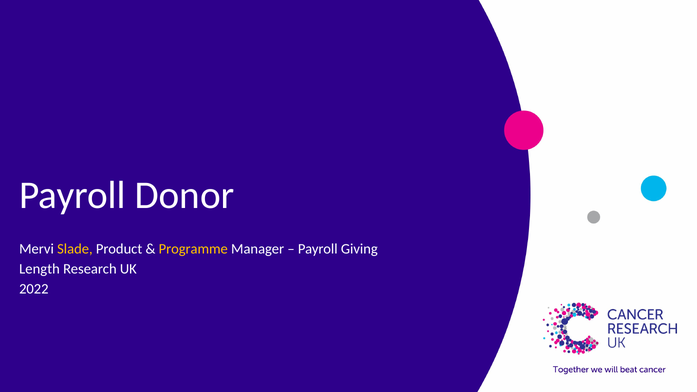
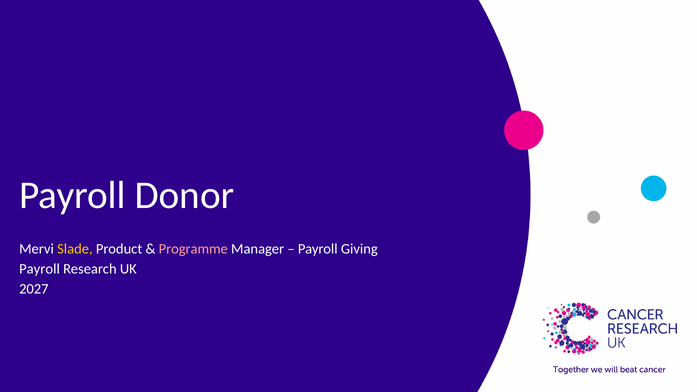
Programme colour: yellow -> pink (193, 249)
Length: Length -> Payroll (39, 269)
2022: 2022 -> 2027 (34, 289)
